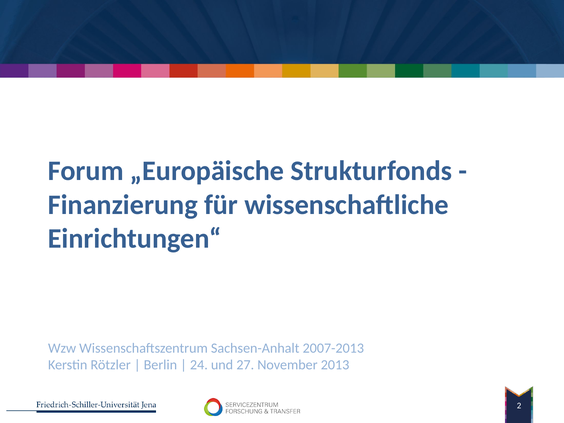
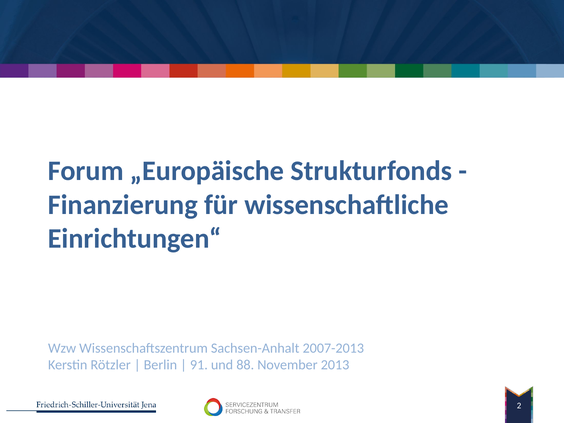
24: 24 -> 91 (199, 365)
27: 27 -> 88 (245, 365)
